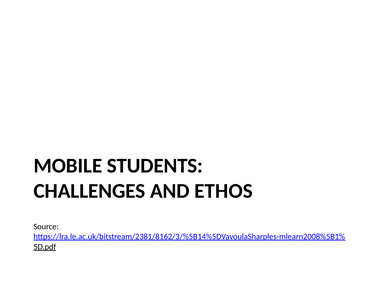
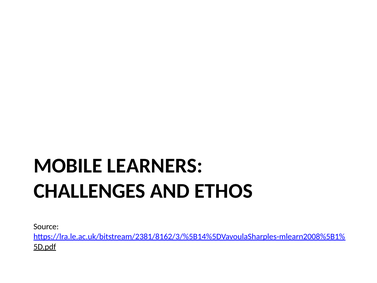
STUDENTS: STUDENTS -> LEARNERS (155, 166)
